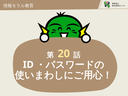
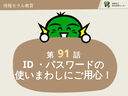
20: 20 -> 91 (64, 54)
